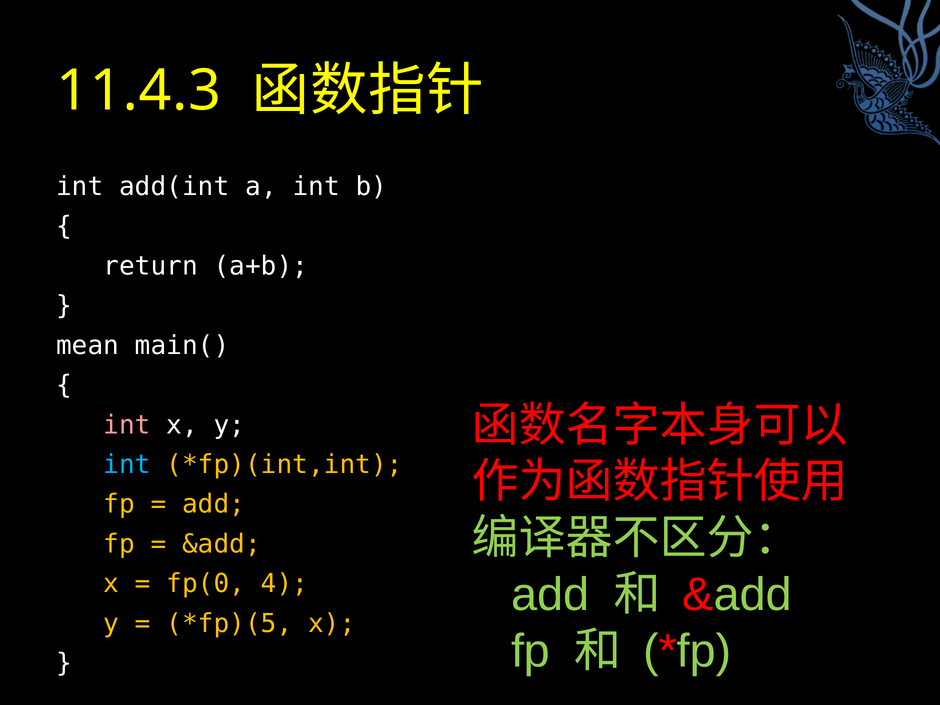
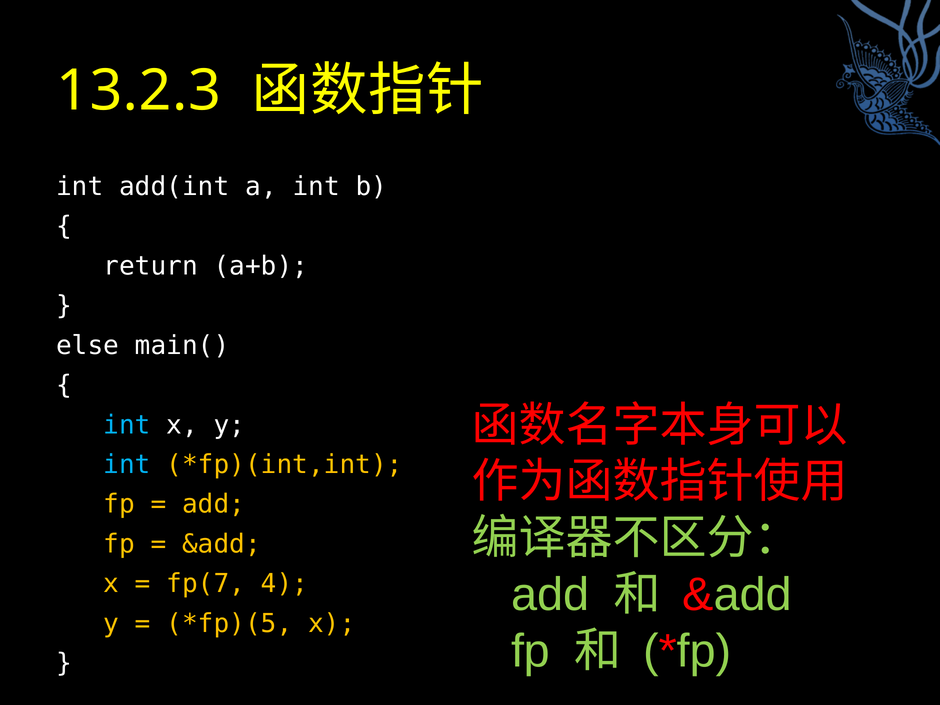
11.4.3: 11.4.3 -> 13.2.3 (139, 91)
mean: mean -> else (88, 345)
int colour: pink -> light blue (127, 425)
fp(0: fp(0 -> fp(7 (206, 584)
